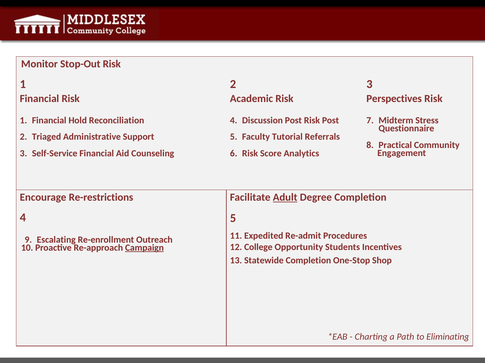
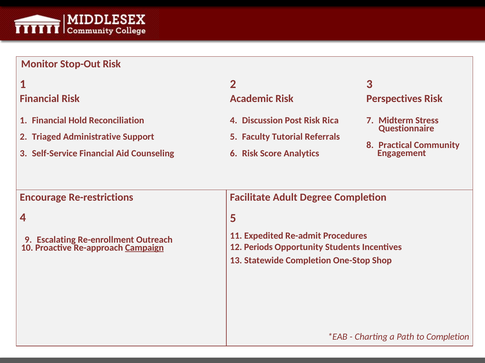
Risk Post: Post -> Rica (330, 121)
Adult underline: present -> none (285, 198)
College: College -> Periods (258, 248)
to Eliminating: Eliminating -> Completion (448, 337)
